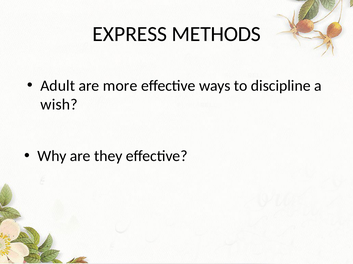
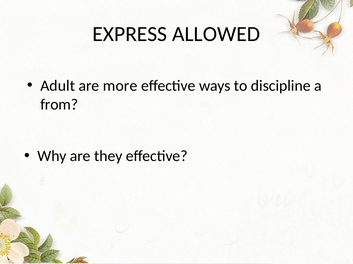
METHODS: METHODS -> ALLOWED (216, 34)
wish: wish -> from (59, 105)
